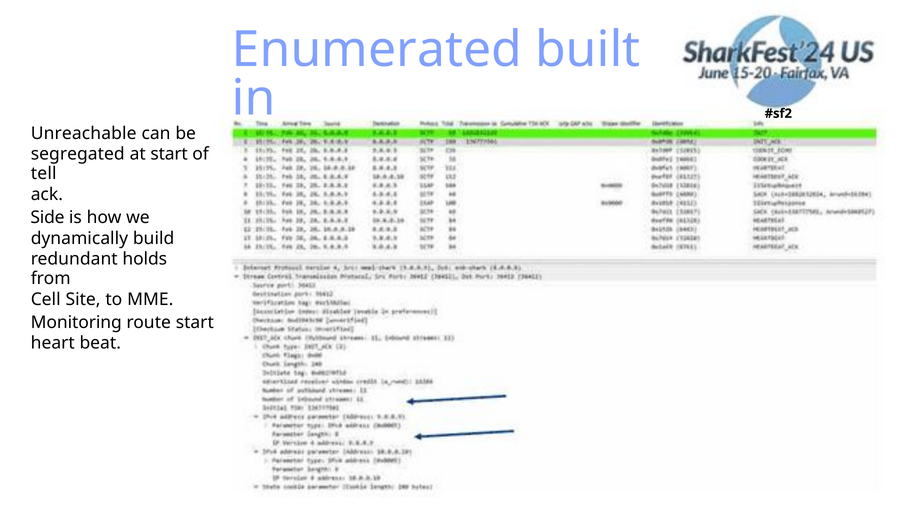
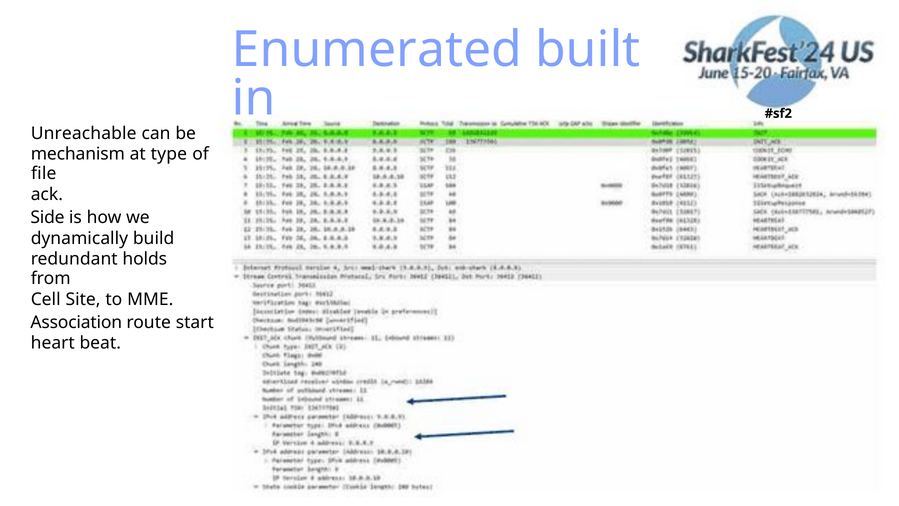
segregated: segregated -> mechanism (78, 154)
at start: start -> type (169, 154)
tell: tell -> file (44, 174)
Monitoring: Monitoring -> Association (76, 322)
